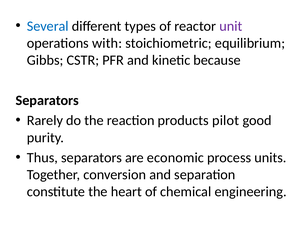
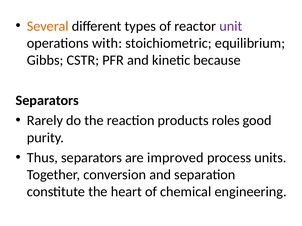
Several colour: blue -> orange (48, 26)
pilot: pilot -> roles (226, 121)
economic: economic -> improved (175, 158)
